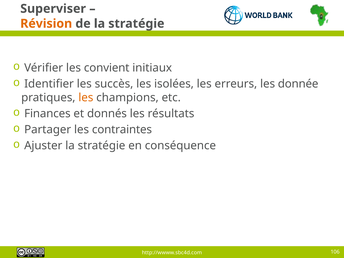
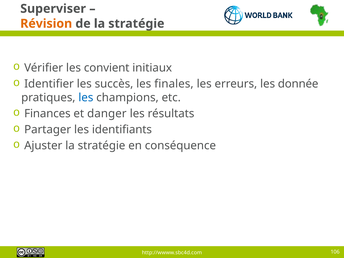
isolées: isolées -> finales (174, 84)
les colour: orange -> blue (86, 98)
donnés: donnés -> danger (107, 114)
contraintes: contraintes -> identifiants (122, 130)
